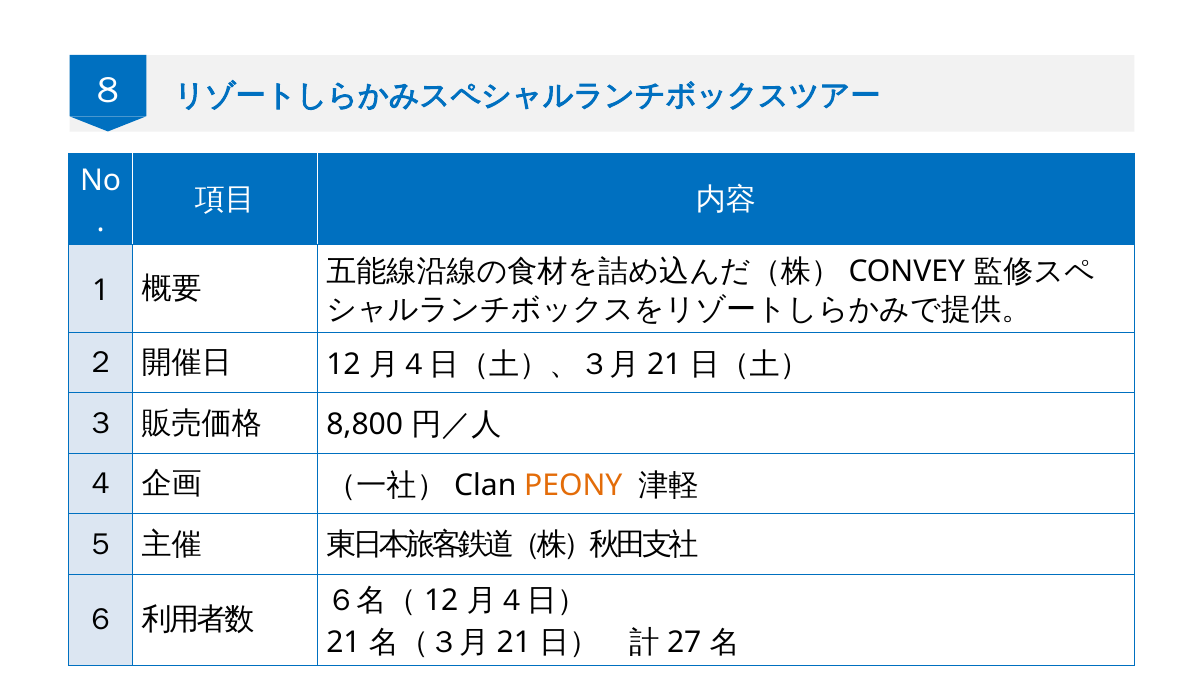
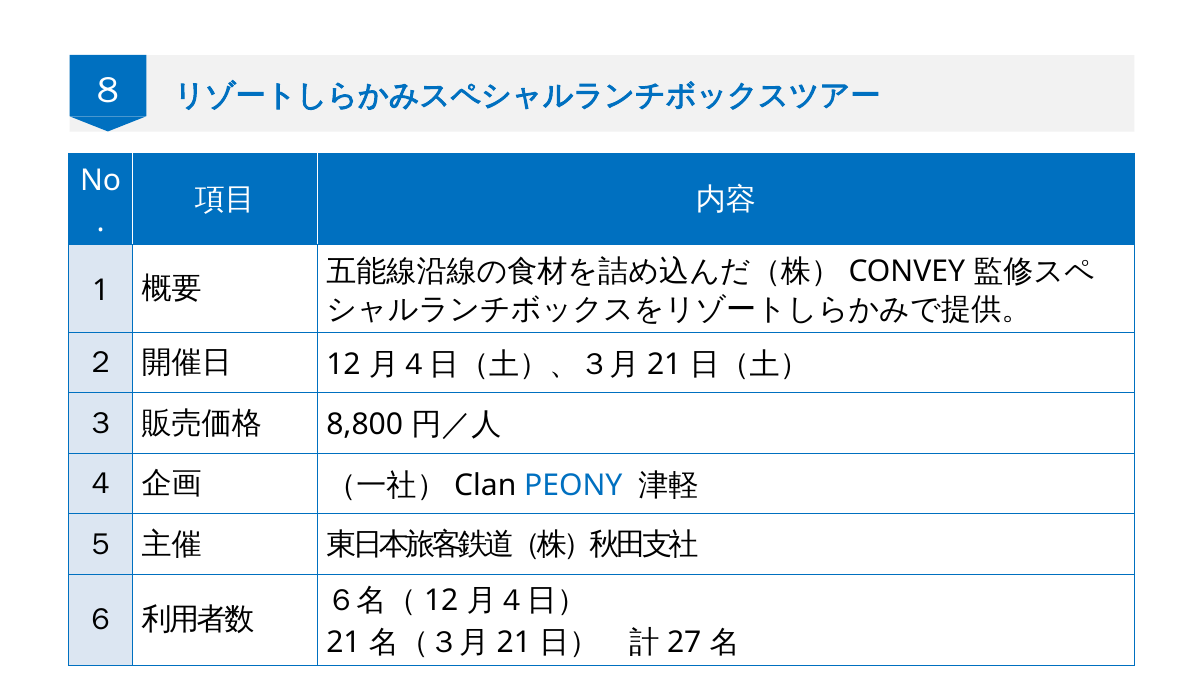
PEONY colour: orange -> blue (573, 486)
